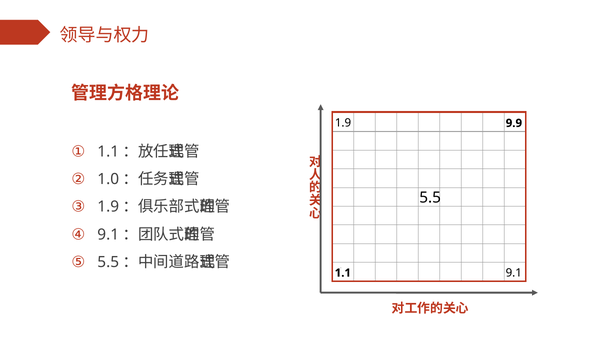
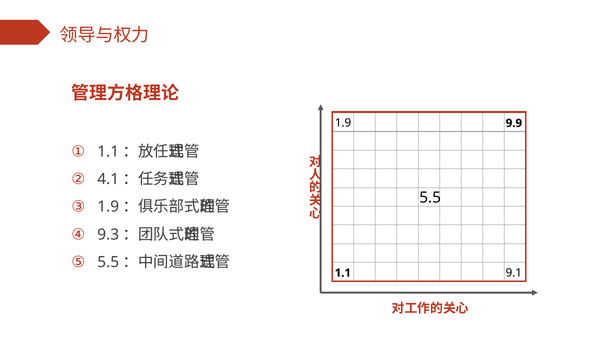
1.0: 1.0 -> 4.1 (108, 179)
9.1: 9.1 -> 9.3 (108, 234)
